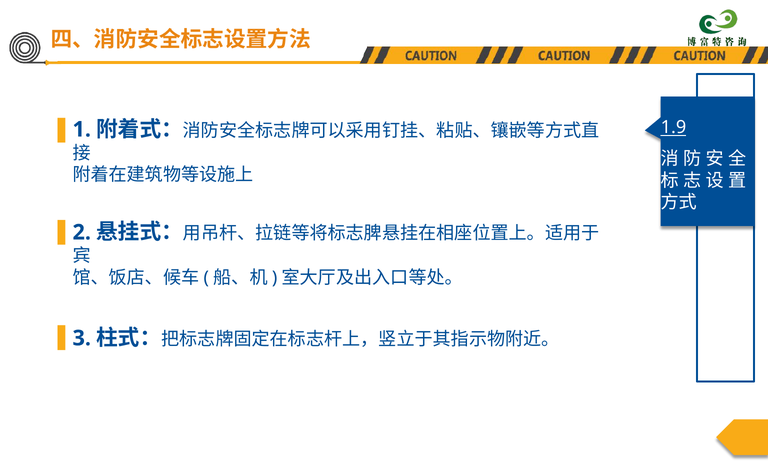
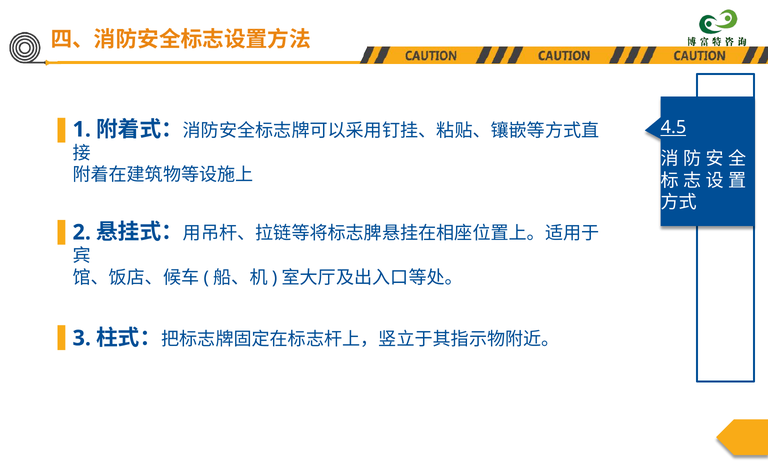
1.9: 1.9 -> 4.5 (673, 127)
